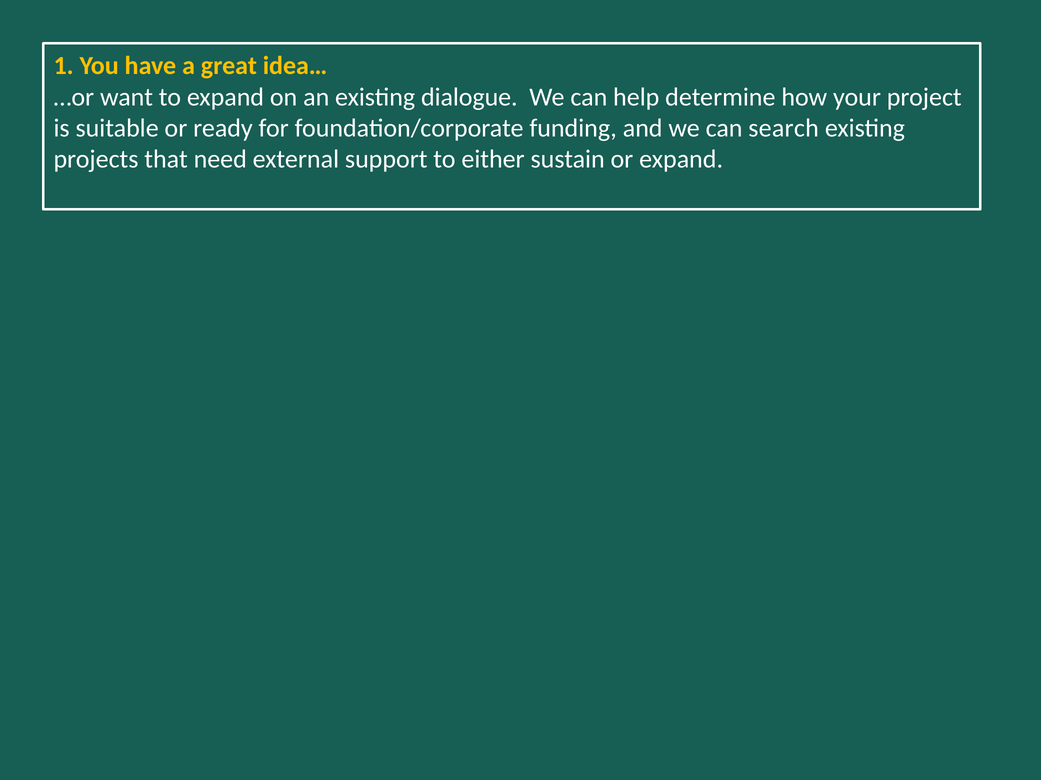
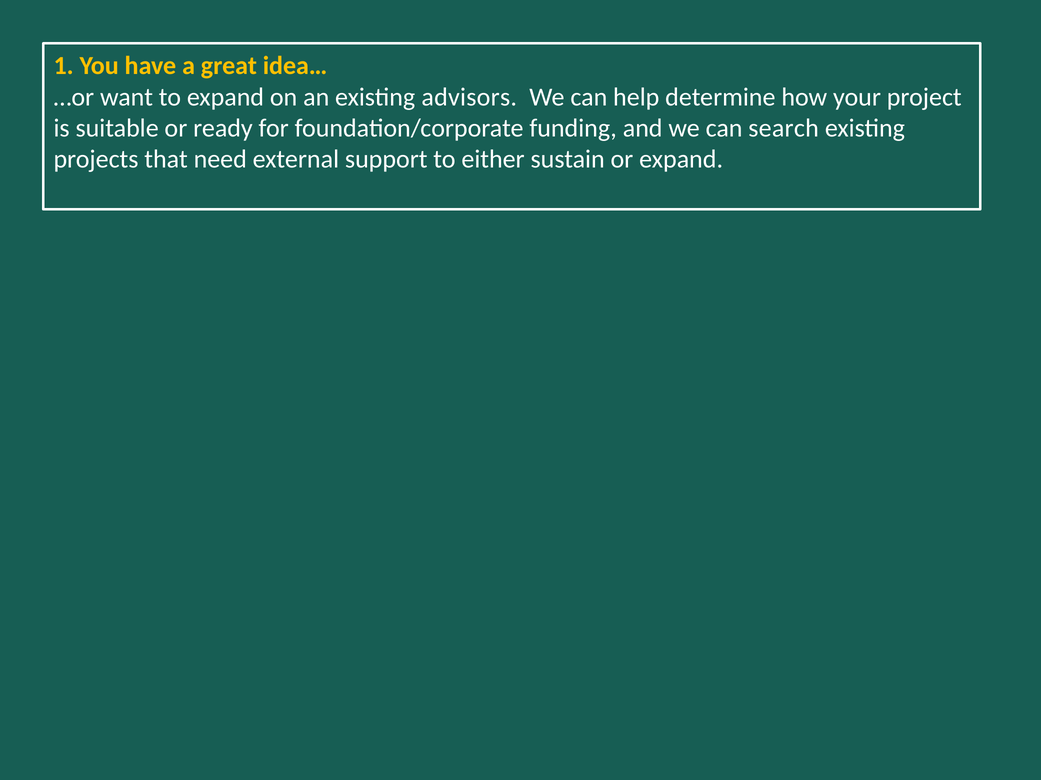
dialogue: dialogue -> advisors (469, 97)
